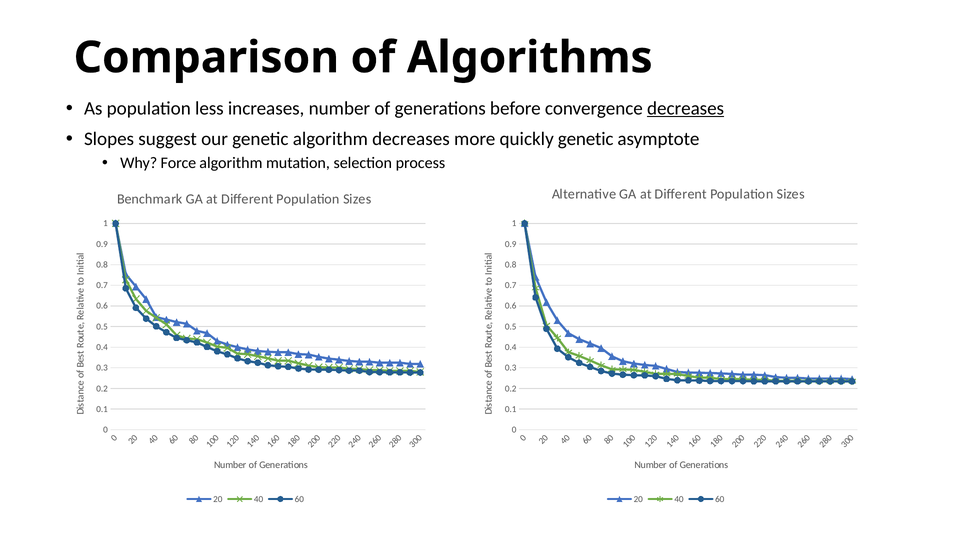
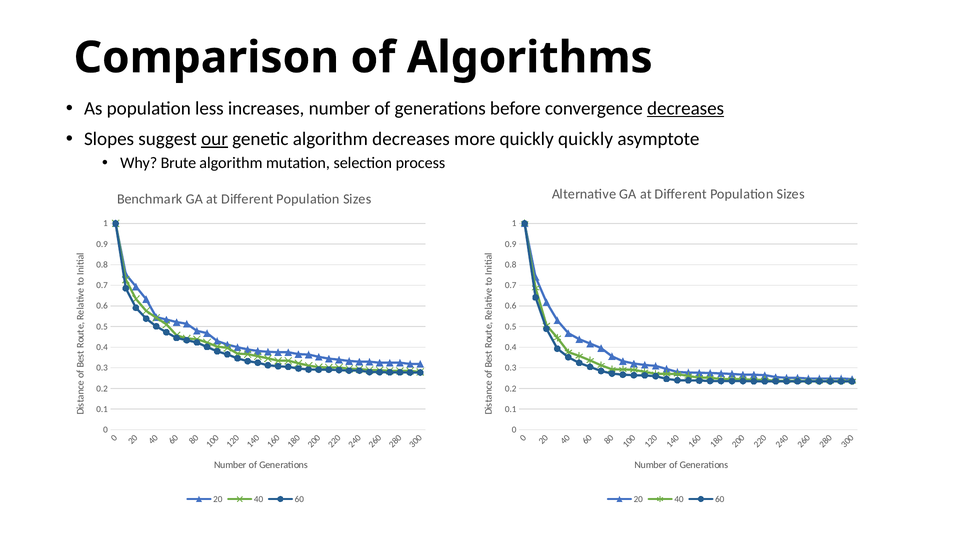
our underline: none -> present (215, 139)
quickly genetic: genetic -> quickly (586, 139)
Force: Force -> Brute (178, 163)
